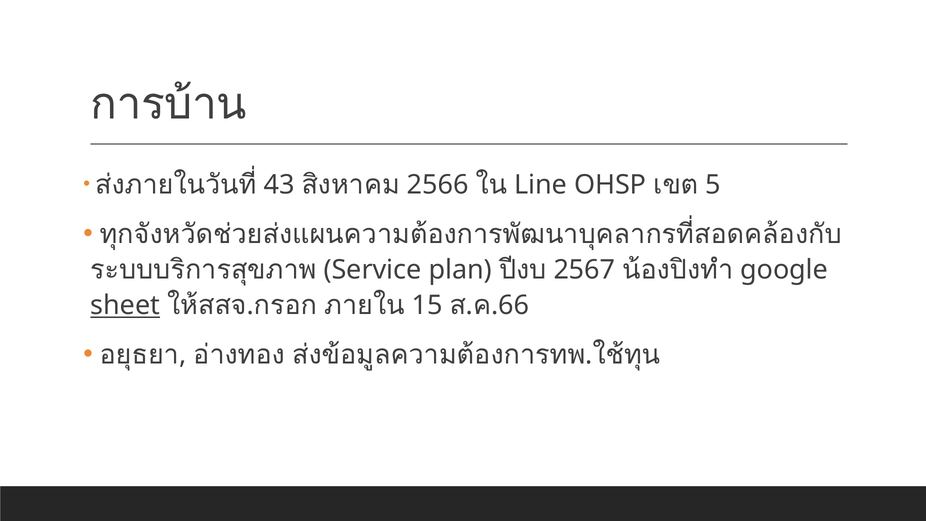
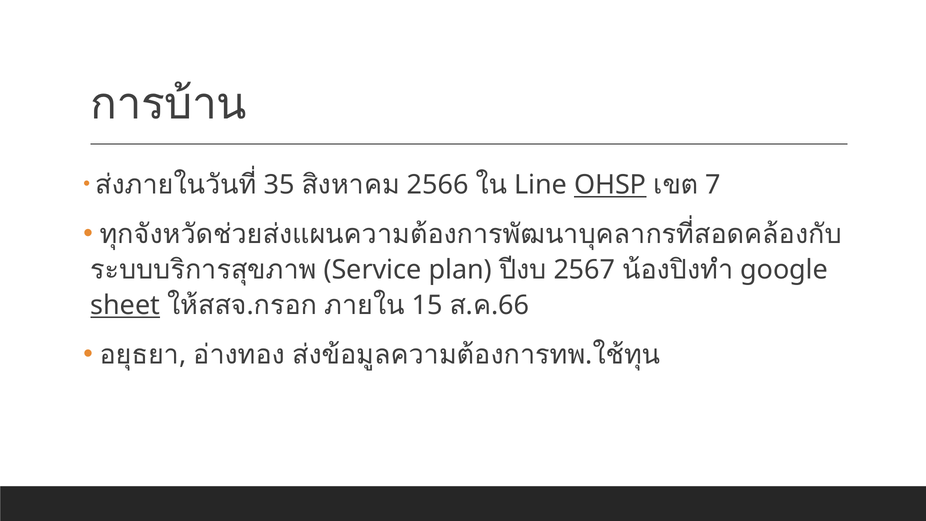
43: 43 -> 35 (279, 185)
OHSP underline: none -> present (610, 185)
5: 5 -> 7 (713, 185)
